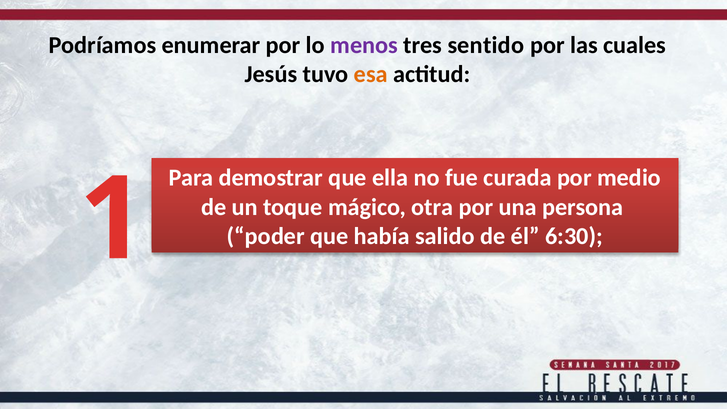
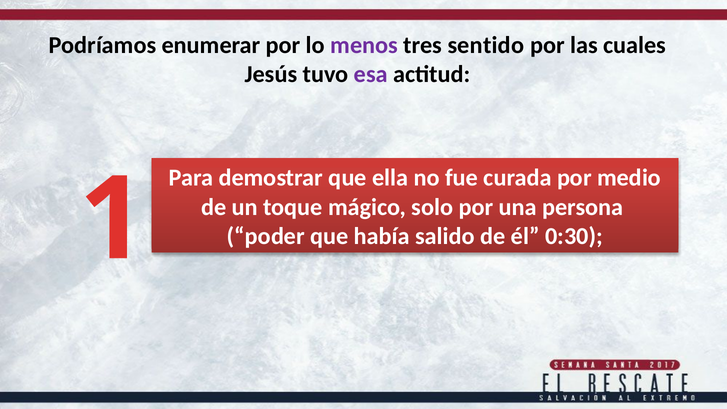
esa colour: orange -> purple (371, 74)
otra: otra -> solo (432, 207)
6:30: 6:30 -> 0:30 (574, 236)
